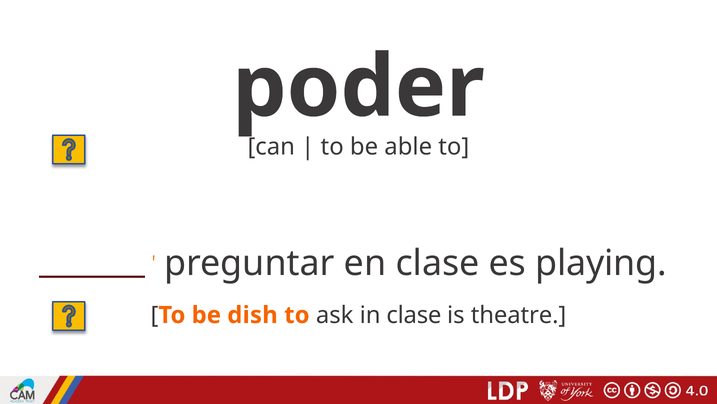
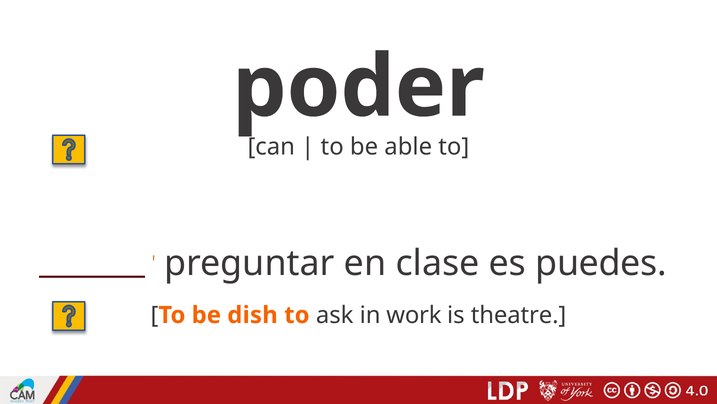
playing: playing -> puedes (601, 263)
in clase: clase -> work (414, 315)
